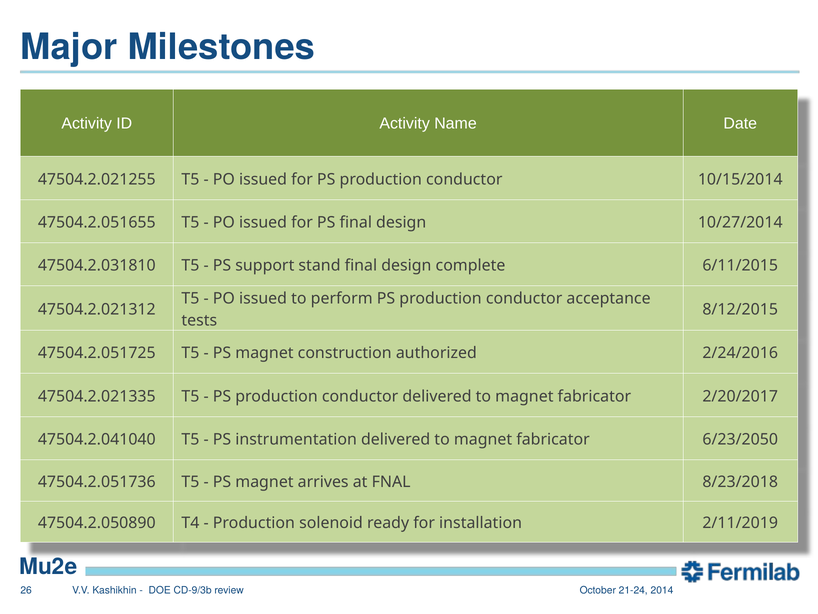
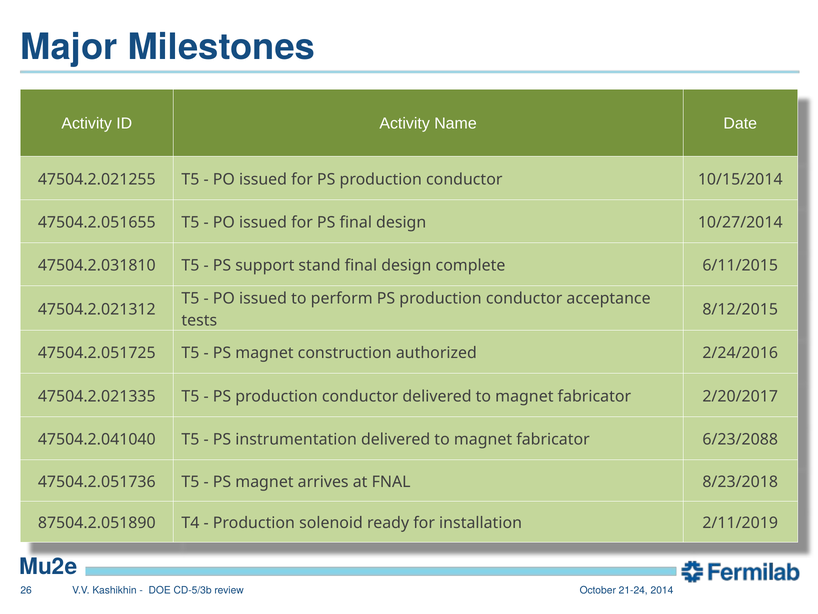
6/23/2050: 6/23/2050 -> 6/23/2088 (740, 439)
47504.2.050890: 47504.2.050890 -> 87504.2.051890 (97, 523)
CD-9/3b: CD-9/3b -> CD-5/3b (193, 590)
